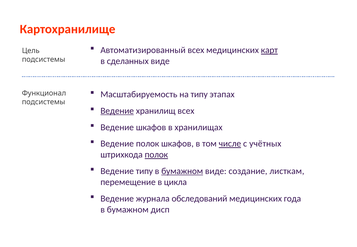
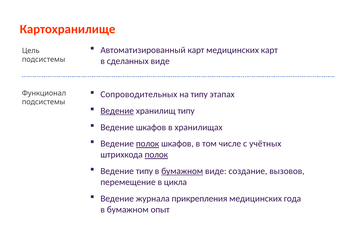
Автоматизированный всех: всех -> карт (196, 50)
карт underline: present -> none (269, 50)
Масштабируемость: Масштабируемость -> Сопроводительных (139, 94)
хранилищ всех: всех -> типу (186, 111)
полок underline: none -> present (148, 144)
числе underline: present -> none (230, 144)
листкам: листкам -> вызовов (287, 171)
обследований: обследований -> прикрепления (199, 199)
дисп: дисп -> опыт (160, 210)
